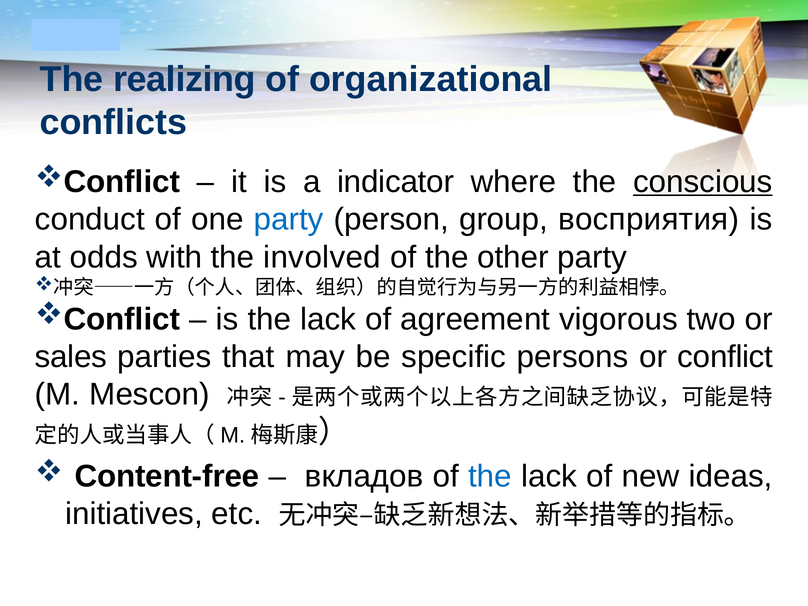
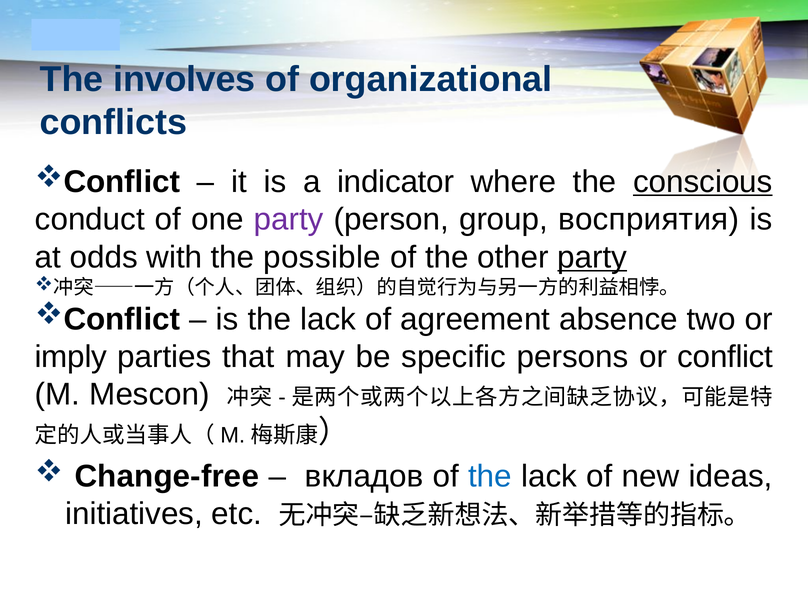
realizing: realizing -> involves (184, 79)
party colour: blue -> purple (289, 219)
involved: involved -> possible (322, 257)
party underline: none -> present (592, 257)
vigorous: vigorous -> absence (618, 319)
sales: sales -> imply (71, 357)
Content-free: Content-free -> Change-free (167, 476)
